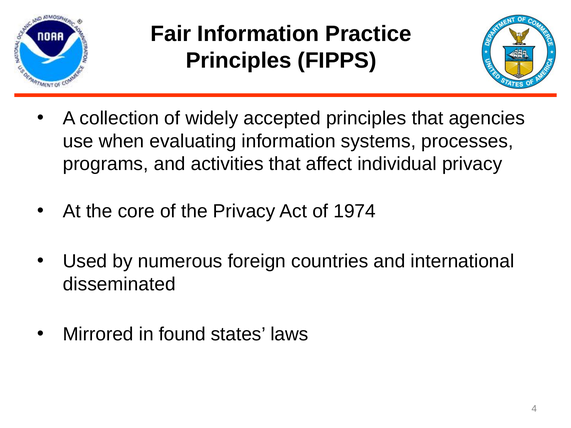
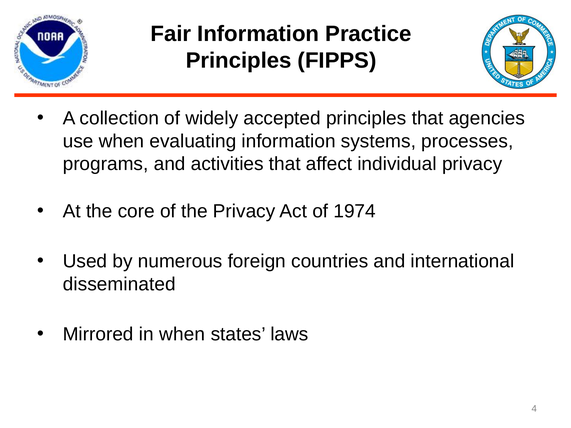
in found: found -> when (182, 334)
